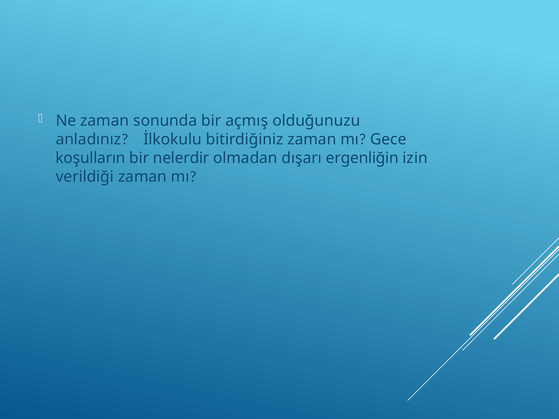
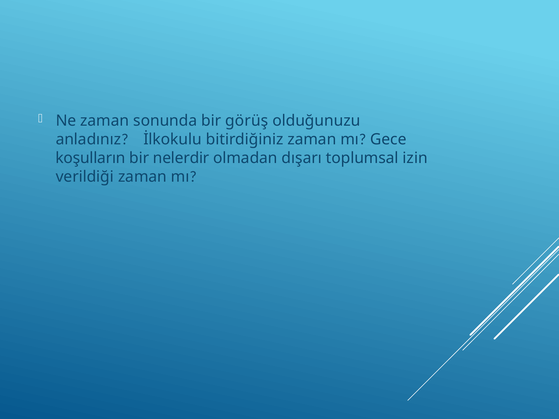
açmış: açmış -> görüş (247, 121)
ergenliğin: ergenliğin -> toplumsal (362, 158)
